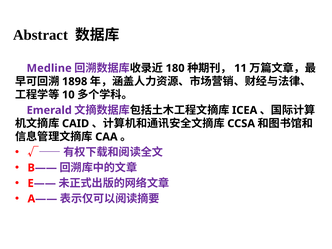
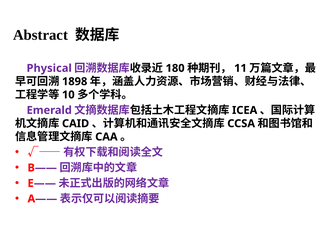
Medline: Medline -> Physical (49, 68)
